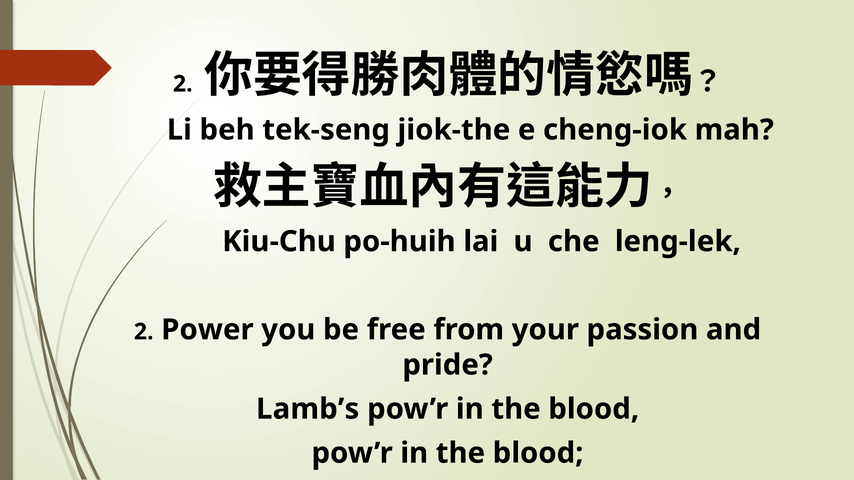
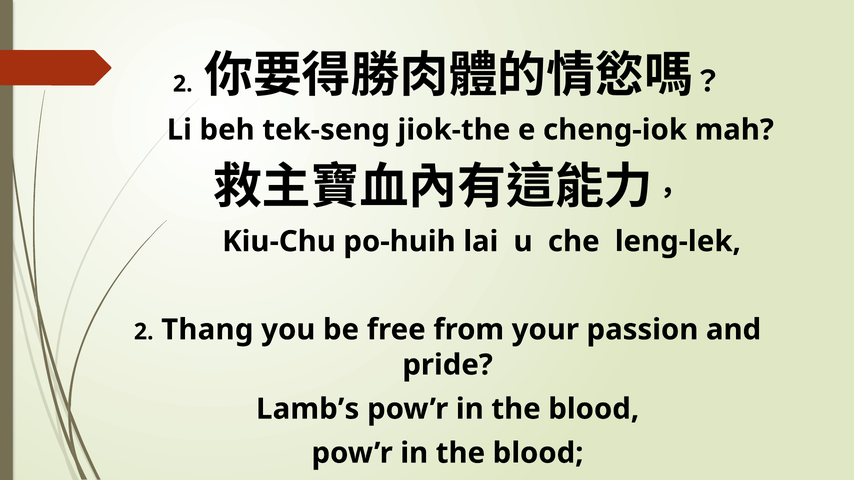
Power: Power -> Thang (207, 330)
